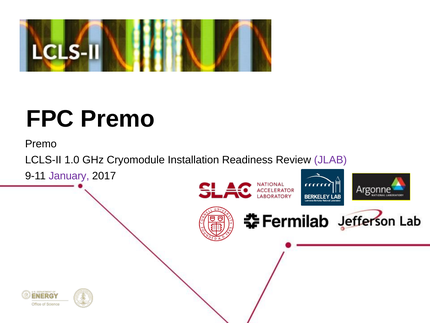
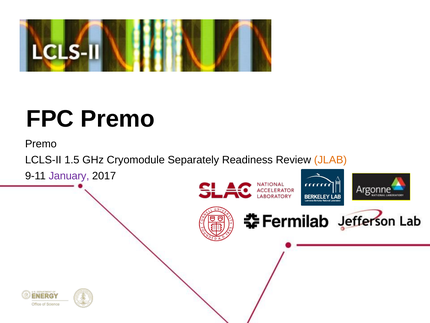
1.0: 1.0 -> 1.5 (72, 160)
Installation: Installation -> Separately (193, 160)
JLAB colour: purple -> orange (330, 160)
